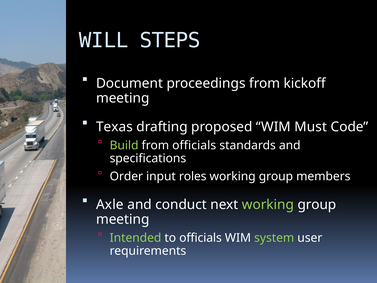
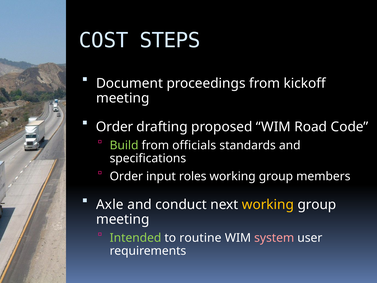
WILL: WILL -> COST (104, 40)
Texas: Texas -> Order (115, 127)
Must: Must -> Road (311, 127)
working colour: light green -> yellow (268, 204)
to officials: officials -> routine (200, 238)
system colour: light green -> pink (274, 238)
